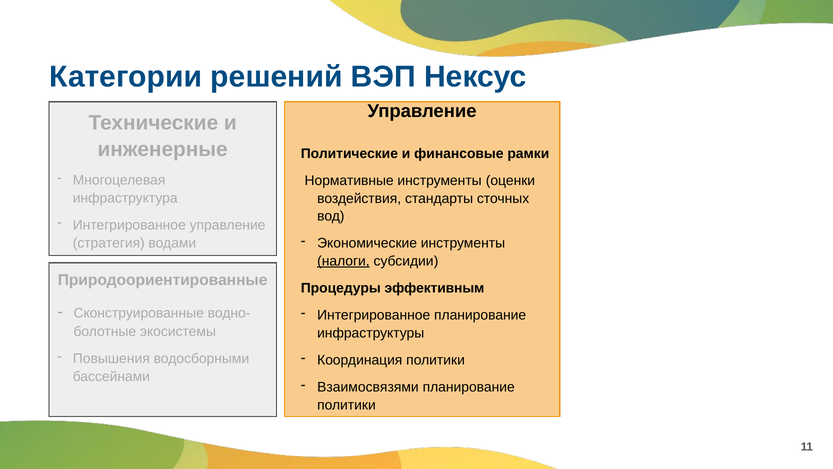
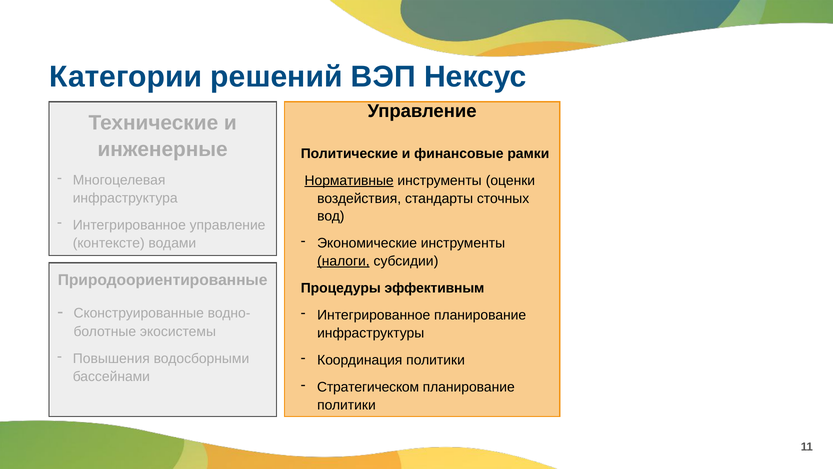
Нормативные underline: none -> present (349, 180)
стратегия: стратегия -> контексте (109, 243)
Взаимосвязями: Взаимосвязями -> Стратегическом (368, 387)
